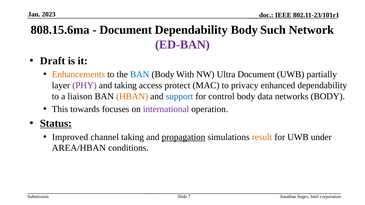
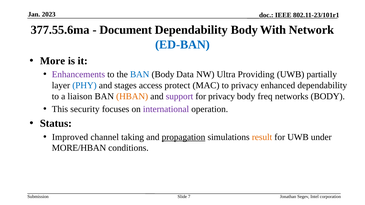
808.15.6ma: 808.15.6ma -> 377.55.6ma (60, 30)
Such: Such -> With (273, 30)
ED-BAN colour: purple -> blue (182, 45)
Draft: Draft -> More (53, 61)
Enhancements colour: orange -> purple (78, 75)
With: With -> Data (185, 75)
Ultra Document: Document -> Providing (256, 75)
PHY colour: purple -> blue (84, 86)
and taking: taking -> stages (126, 86)
support colour: blue -> purple (180, 96)
for control: control -> privacy (222, 96)
data: data -> freq (265, 96)
towards: towards -> security (85, 109)
Status underline: present -> none (56, 124)
AREA/HBAN: AREA/HBAN -> MORE/HBAN (79, 148)
